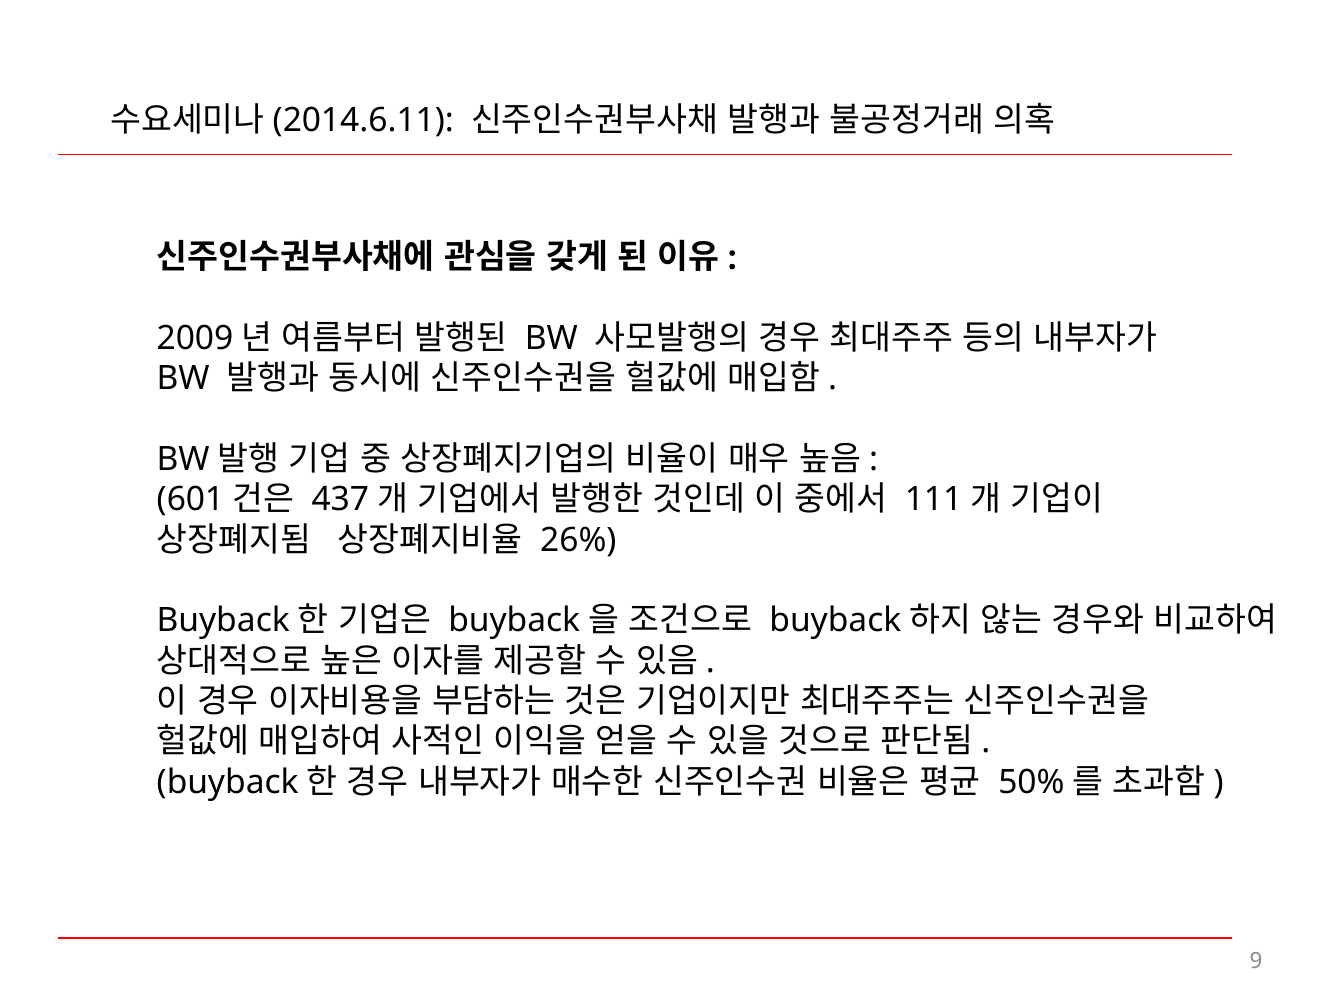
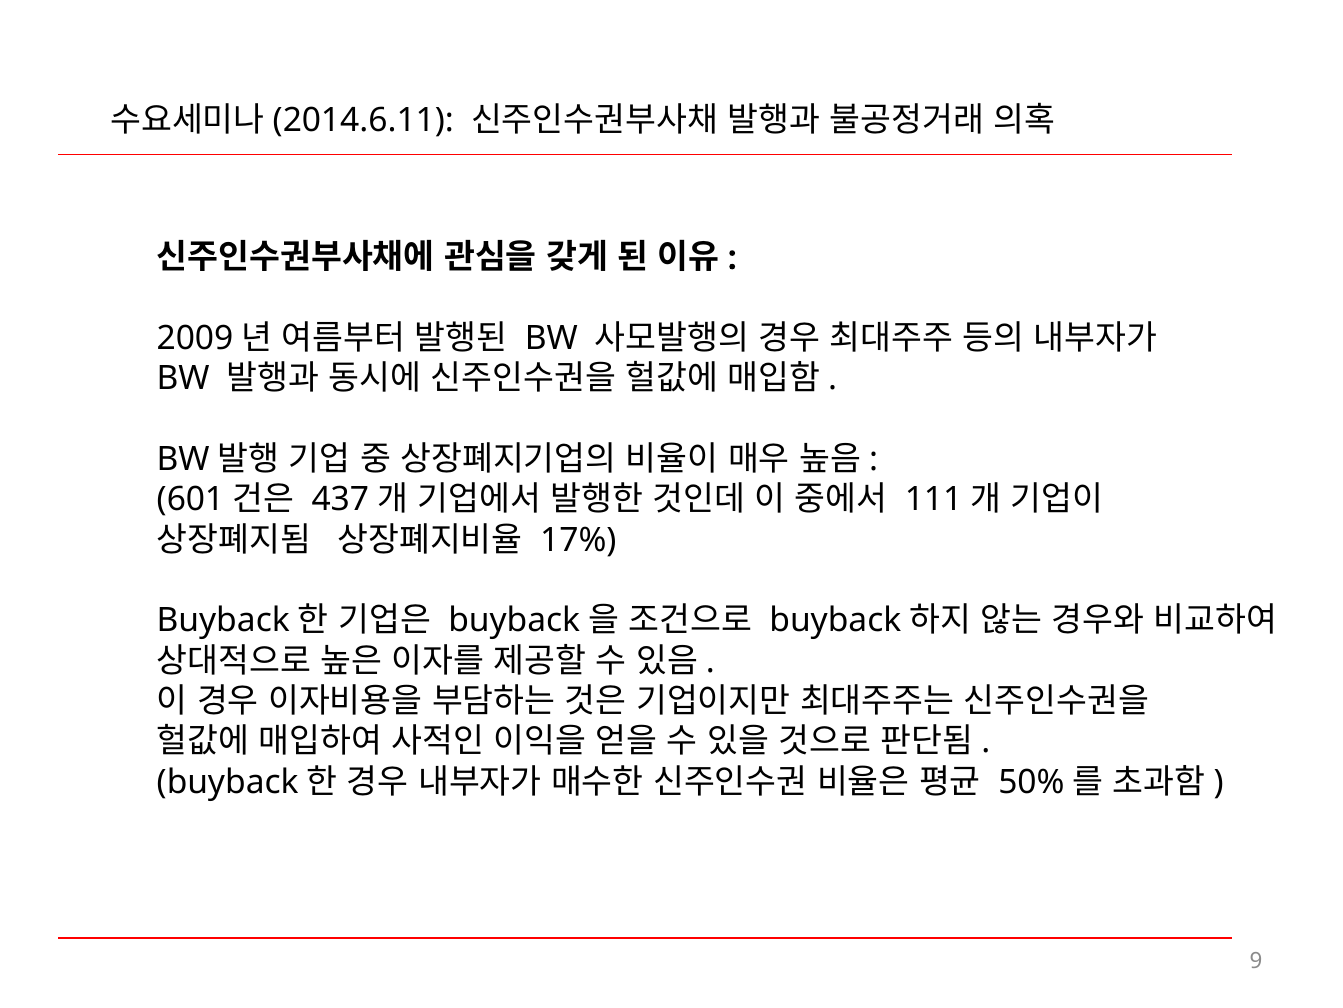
26%: 26% -> 17% (578, 540)
